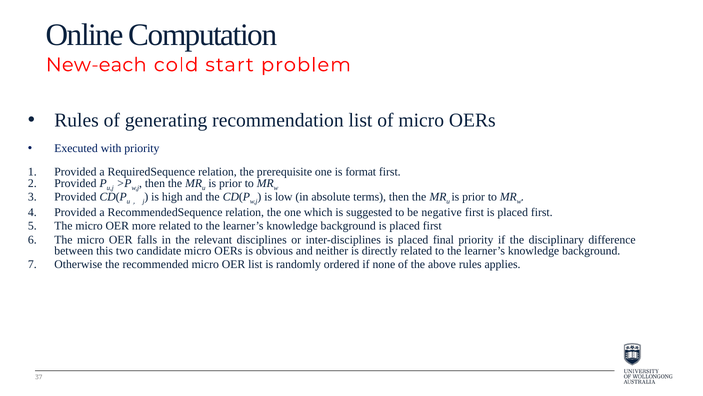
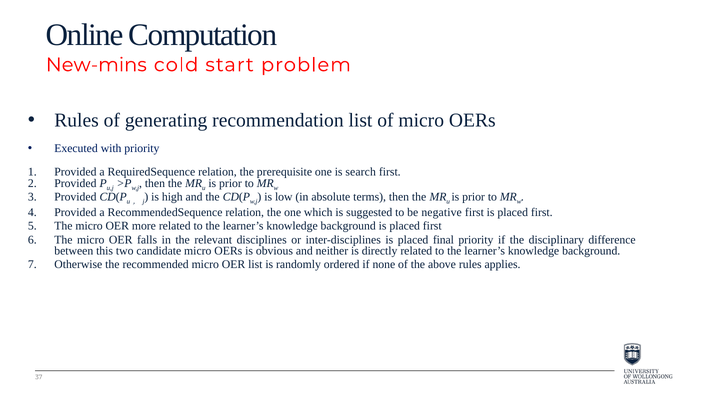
New-each: New-each -> New-mins (96, 65)
format: format -> search (361, 171)
